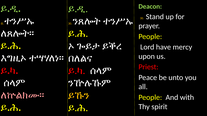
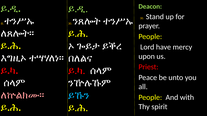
ይኹን colour: yellow -> light blue (79, 96)
